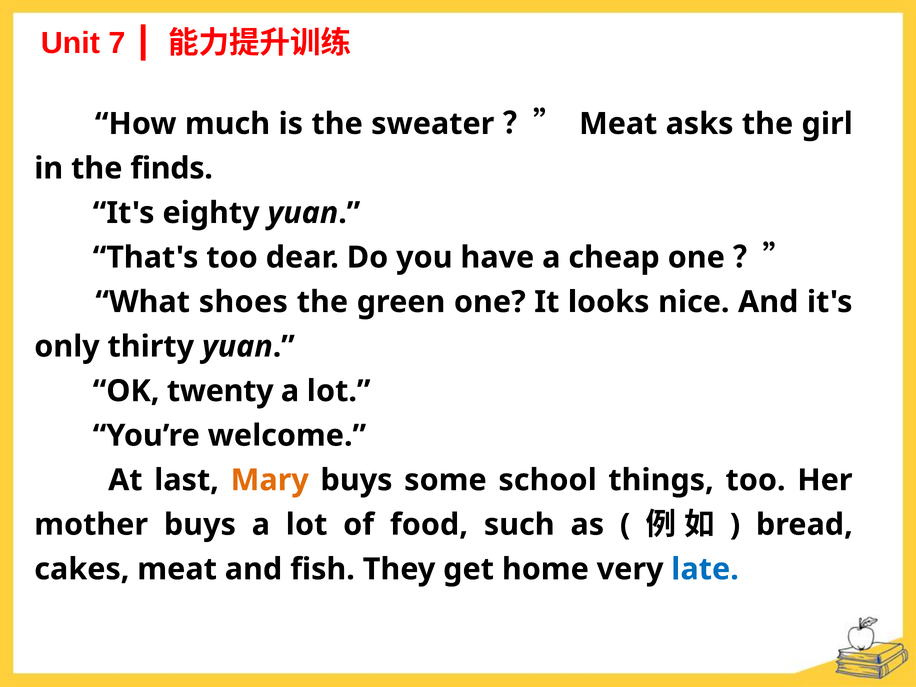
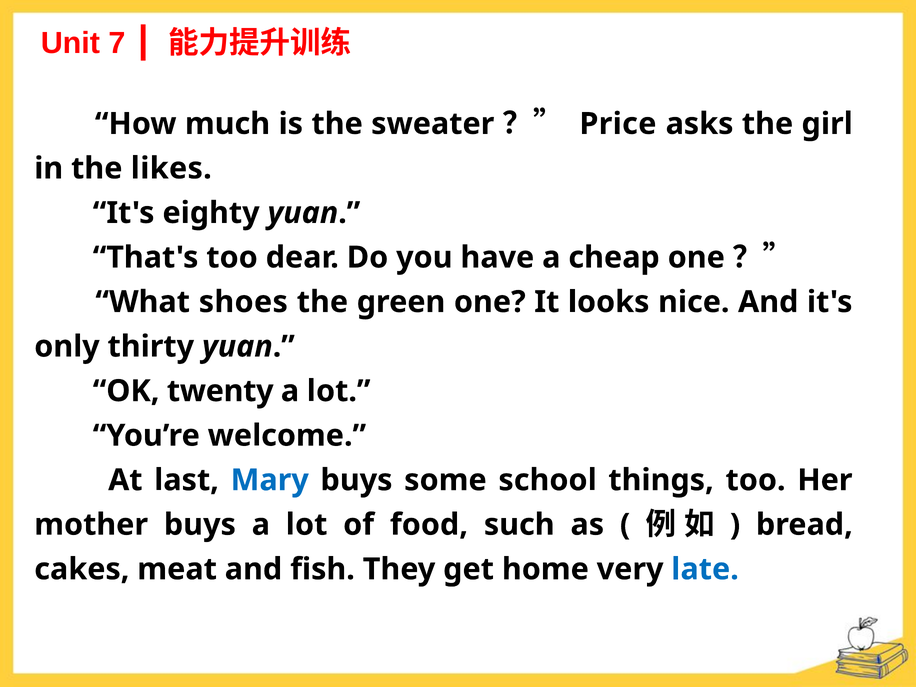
Meat: Meat -> Price (618, 124)
finds: finds -> likes (171, 168)
Mary colour: orange -> blue (270, 480)
